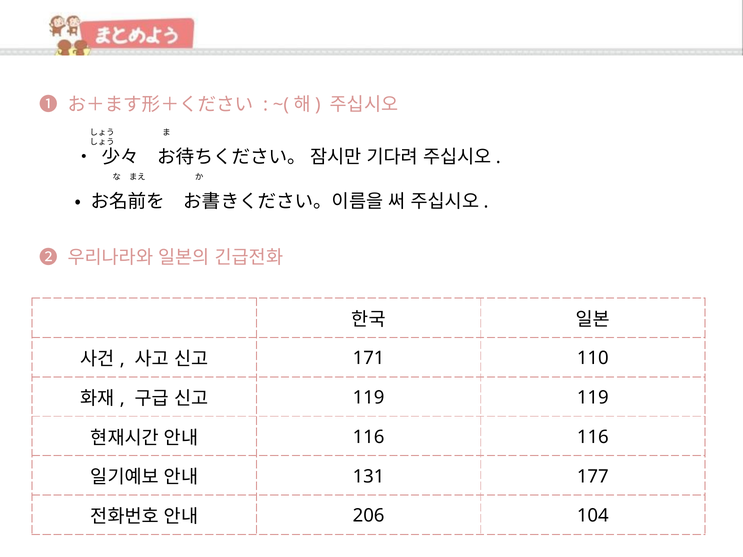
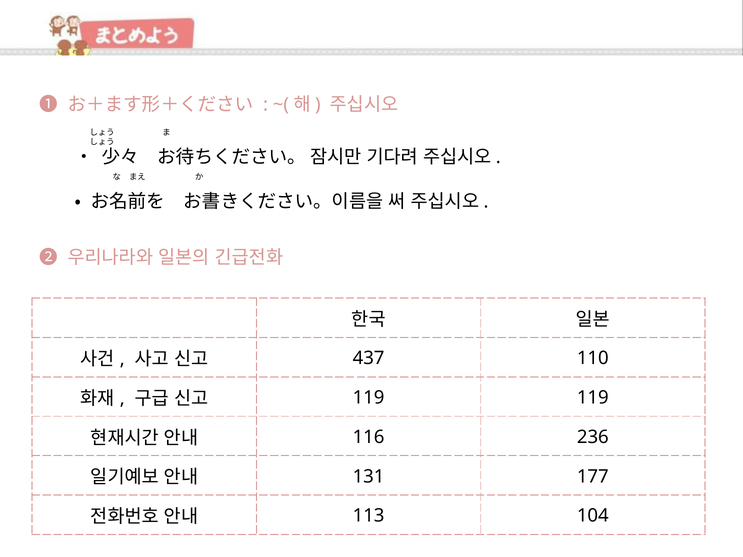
171: 171 -> 437 (369, 358)
116 116: 116 -> 236 (593, 437)
206: 206 -> 113 (369, 516)
